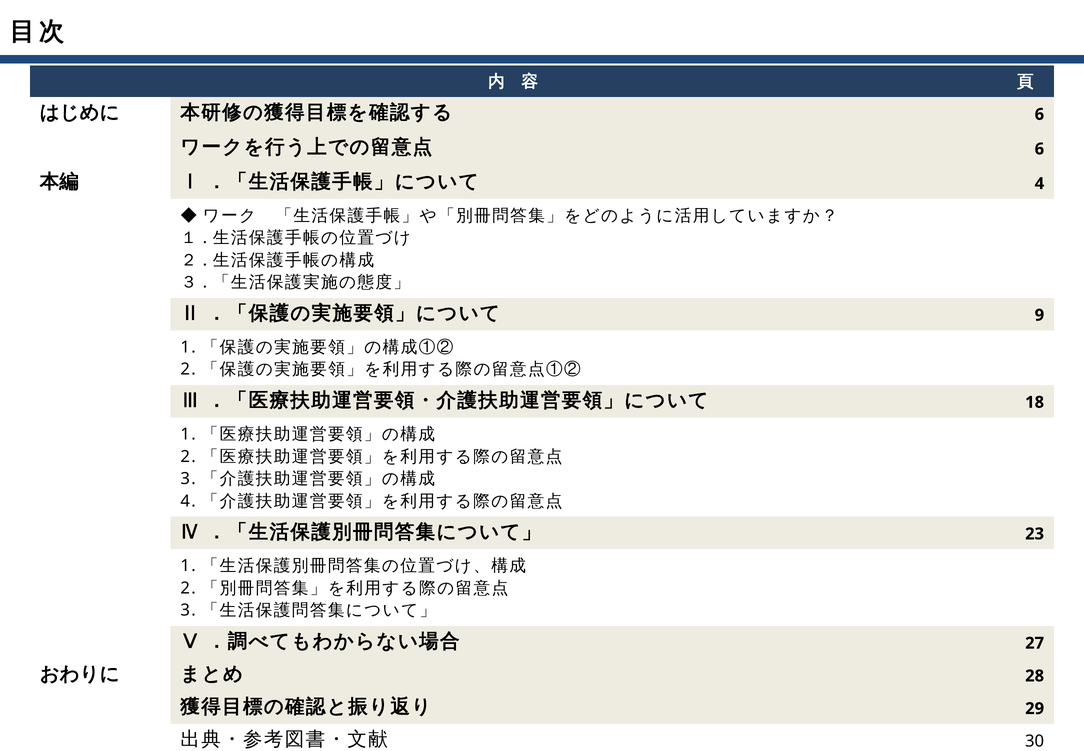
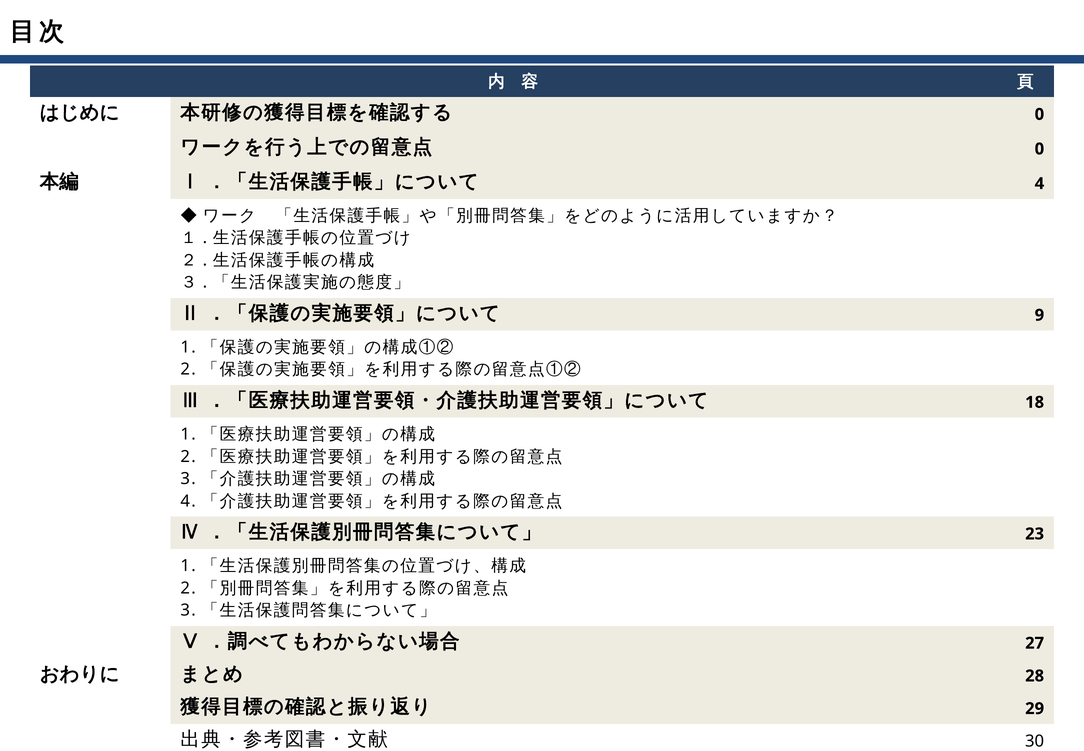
6: 6 -> 0 (1039, 114)
6: 6 -> 0 (1039, 149)
